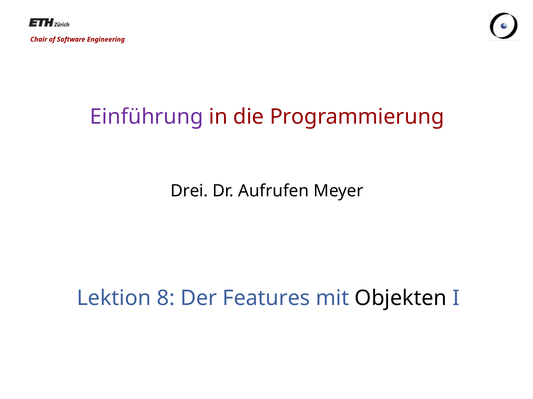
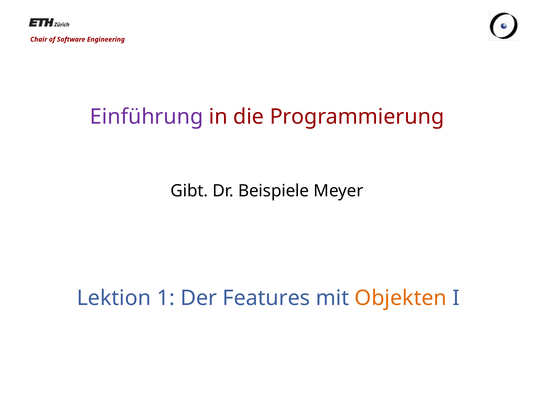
Drei: Drei -> Gibt (189, 191)
Aufrufen: Aufrufen -> Beispiele (274, 191)
8: 8 -> 1 (166, 299)
Objekten colour: black -> orange (401, 299)
